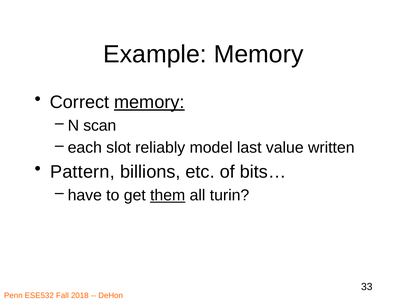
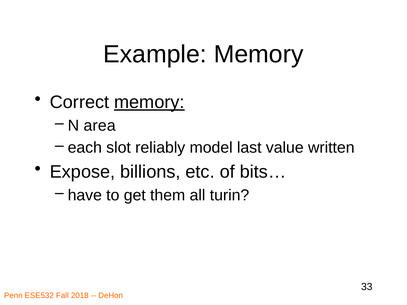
scan: scan -> area (100, 126)
Pattern: Pattern -> Expose (83, 172)
them underline: present -> none (168, 195)
